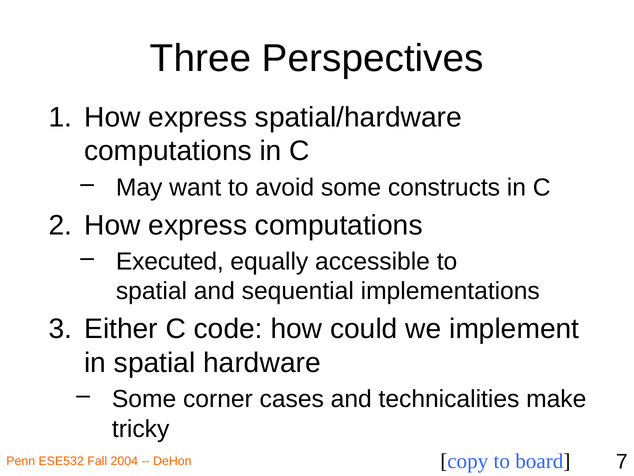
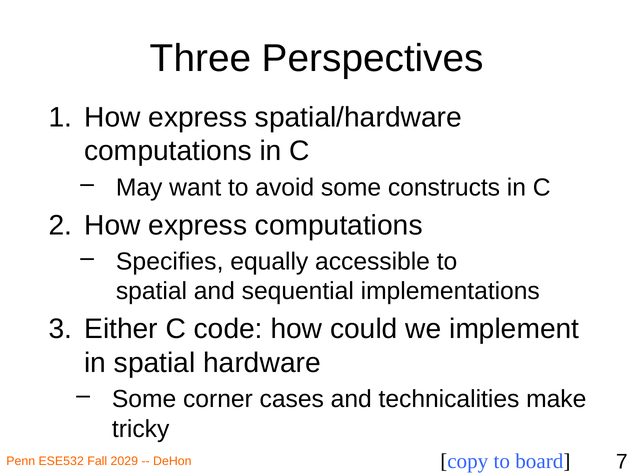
Executed: Executed -> Specifies (170, 261)
2004: 2004 -> 2029 (124, 461)
